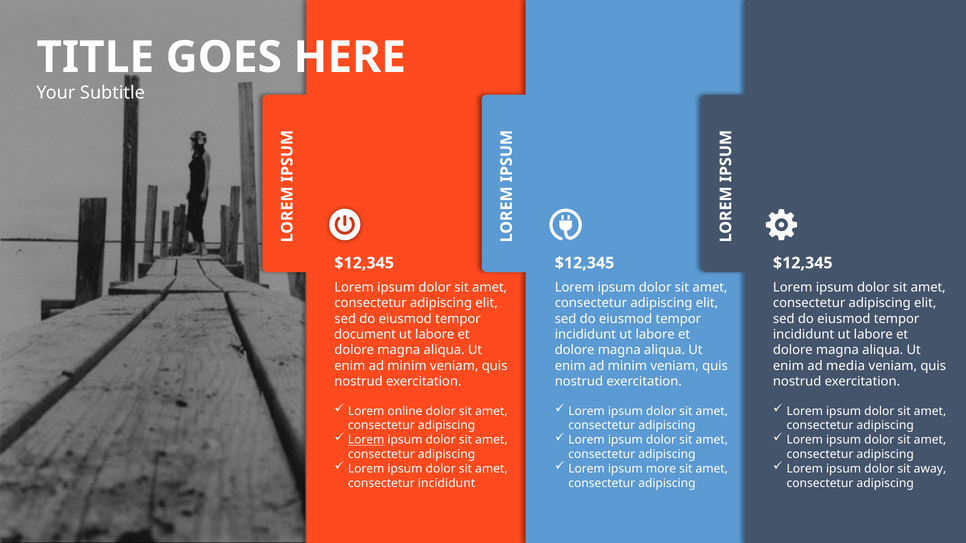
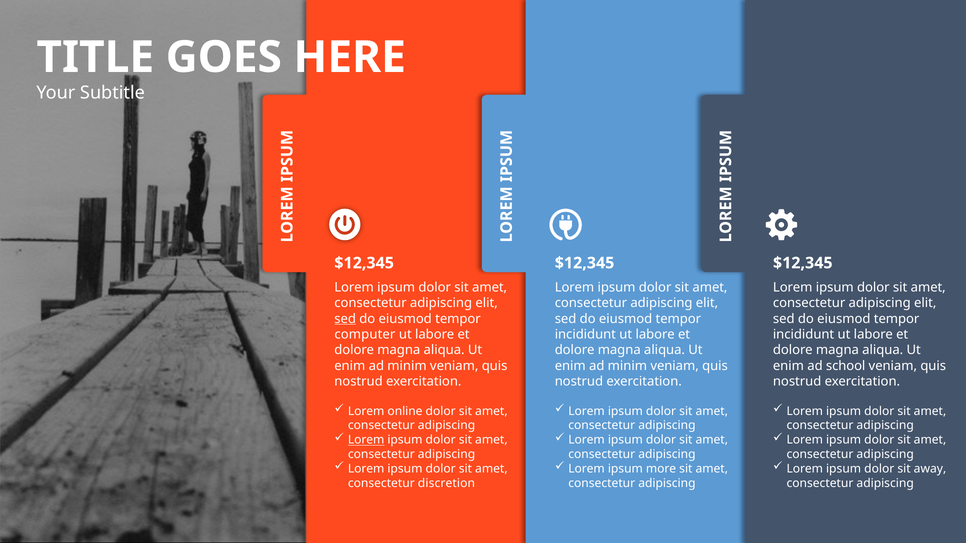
sed underline: none -> present (345, 319)
document: document -> computer (365, 335)
media: media -> school (846, 366)
consectetur incididunt: incididunt -> discretion (446, 484)
